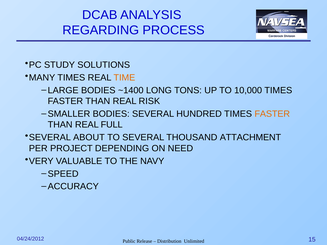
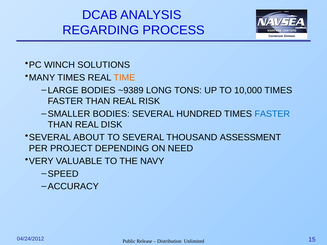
STUDY: STUDY -> WINCH (59, 65)
~1400: ~1400 -> ~9389 (131, 90)
FASTER colour: orange -> blue (272, 114)
FULL: FULL -> DISK (112, 125)
ATTACHMENT: ATTACHMENT -> ASSESSMENT (250, 138)
